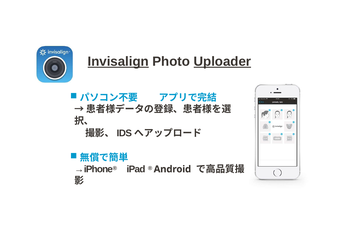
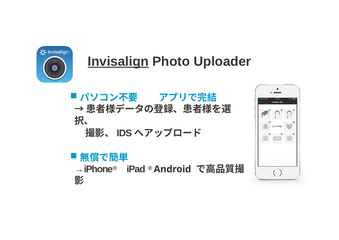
Uploader underline: present -> none (222, 61)
